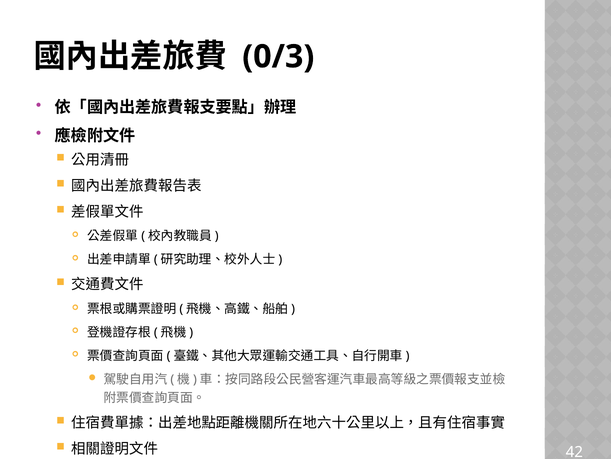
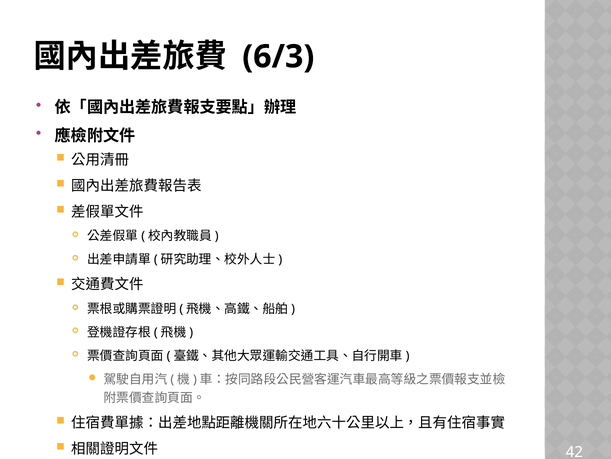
0/3: 0/3 -> 6/3 (278, 57)
